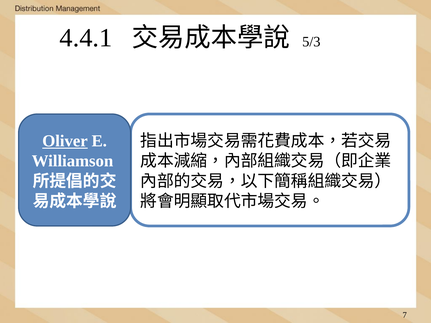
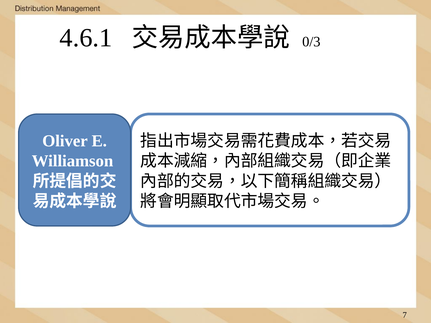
4.4.1: 4.4.1 -> 4.6.1 (86, 38)
5/3: 5/3 -> 0/3 (311, 42)
Oliver underline: present -> none (65, 141)
